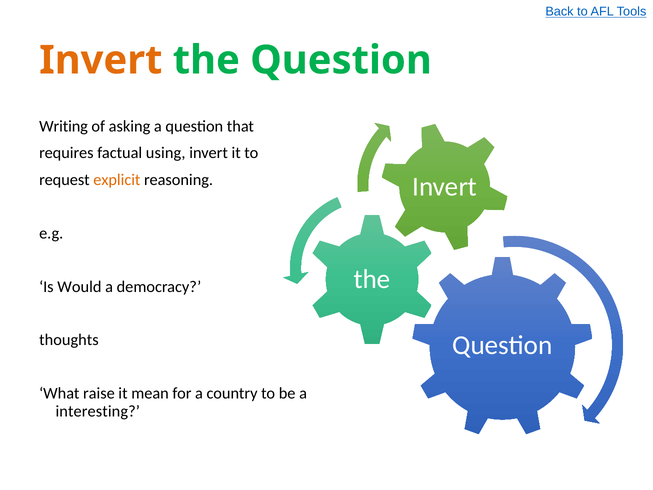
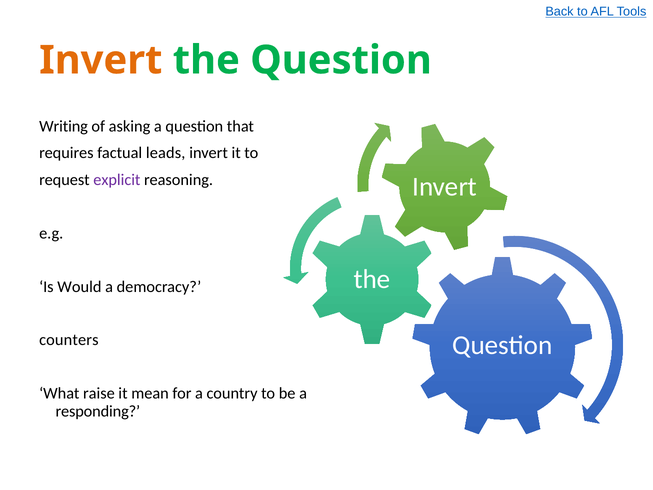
using: using -> leads (166, 153)
explicit colour: orange -> purple (117, 180)
thoughts: thoughts -> counters (69, 340)
interesting: interesting -> responding (98, 411)
